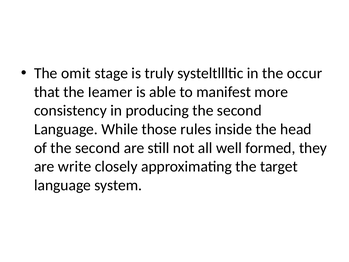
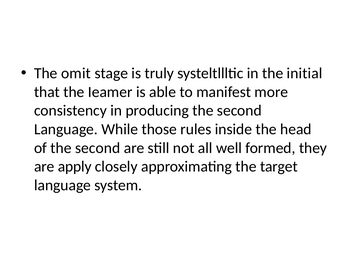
occur: occur -> initial (305, 73)
write: write -> apply (75, 166)
